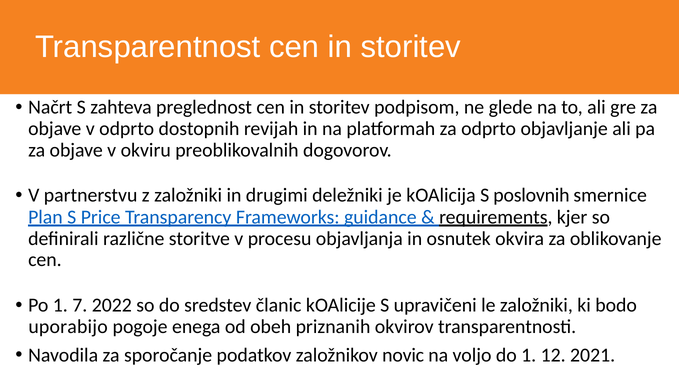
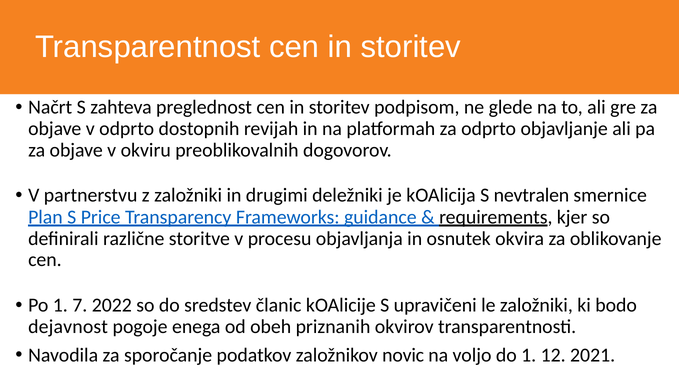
poslovnih: poslovnih -> nevtralen (531, 195)
uporabijo: uporabijo -> dejavnost (68, 327)
